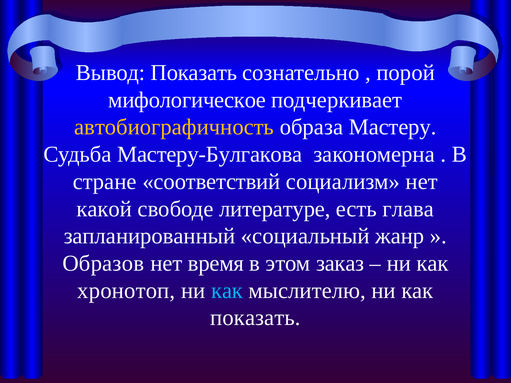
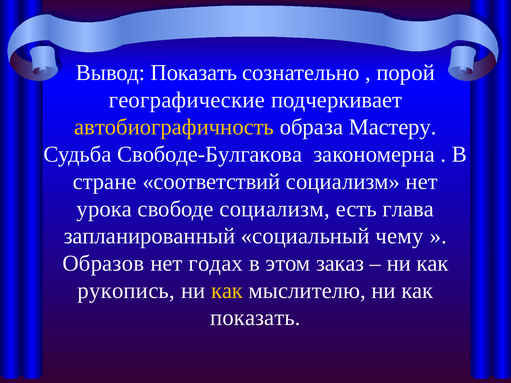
мифологическое: мифологическое -> географические (187, 100)
Мастеру-Булгакова: Мастеру-Булгакова -> Свободе-Булгакова (210, 154)
какой: какой -> урока (104, 209)
свободе литературе: литературе -> социализм (275, 209)
жанр: жанр -> чему (400, 236)
время: время -> годах (216, 264)
хронотоп: хронотоп -> рукопись (126, 291)
как colour: light blue -> yellow (227, 291)
